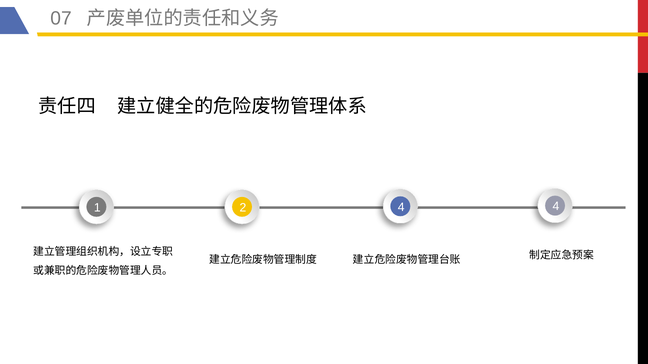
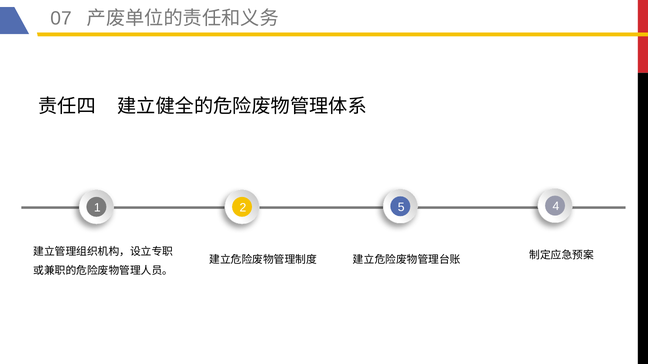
2 4: 4 -> 5 (401, 207)
